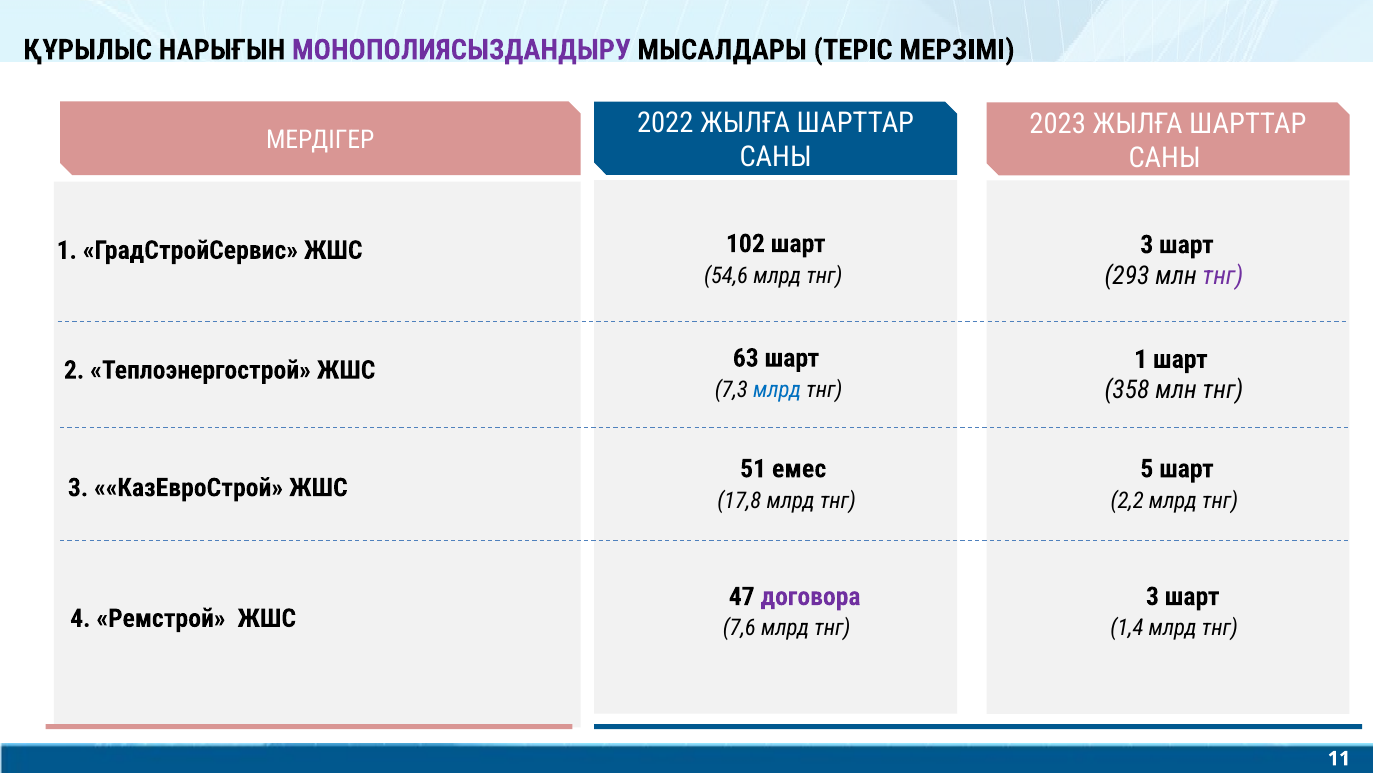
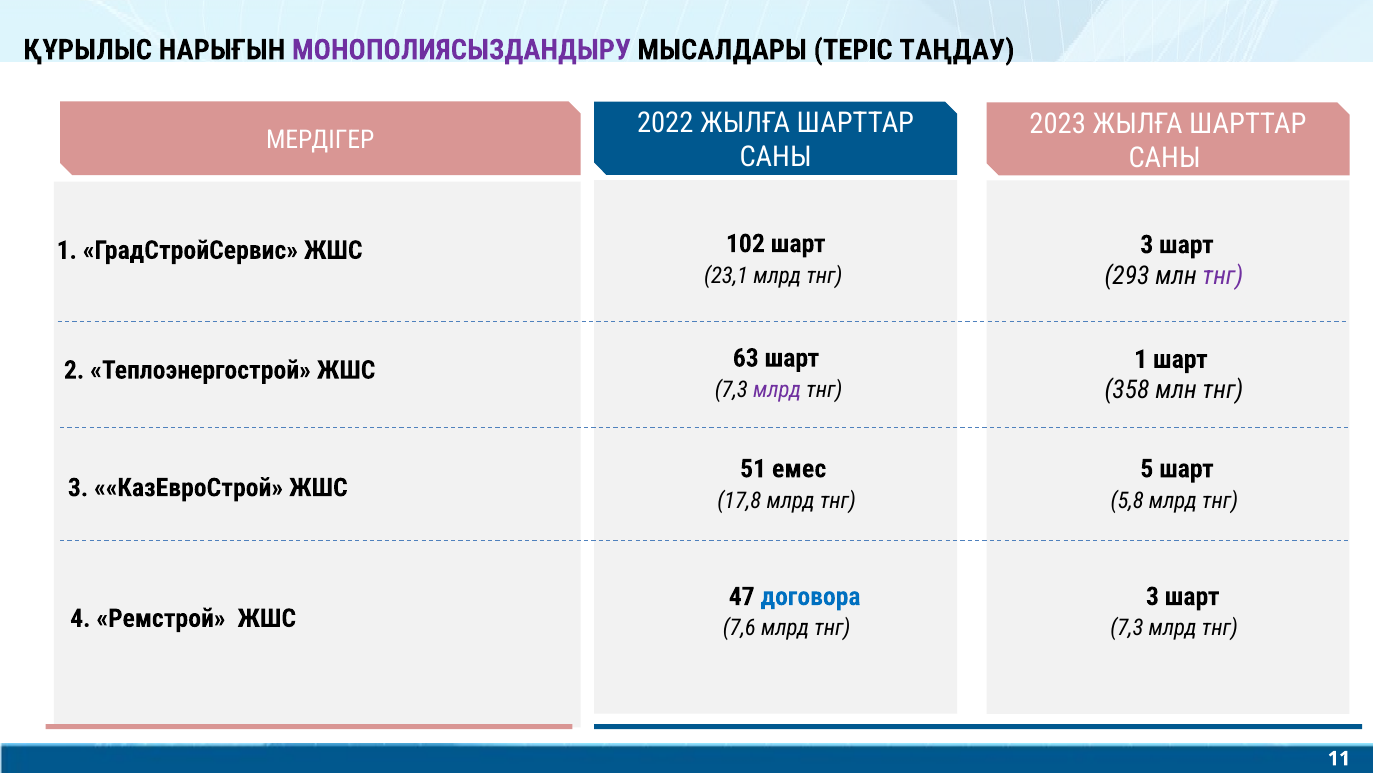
МЕРЗІМІ: МЕРЗІМІ -> ТАҢДАУ (957, 50)
54,6: 54,6 -> 23,1 (726, 275)
млрд colour: blue -> purple (777, 390)
2,2: 2,2 -> 5,8 (1127, 500)
договора colour: purple -> blue (811, 596)
1,4: 1,4 -> 7,3 (1127, 628)
